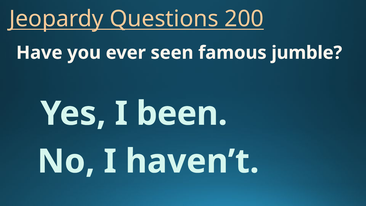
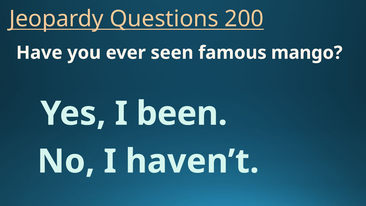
jumble: jumble -> mango (307, 53)
